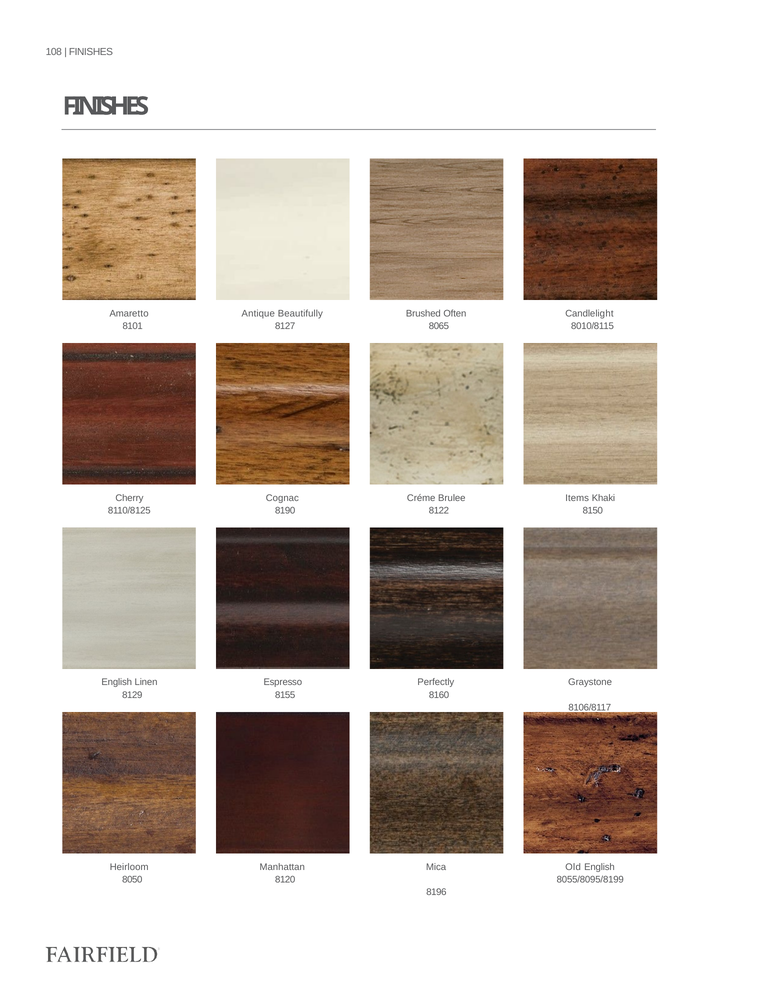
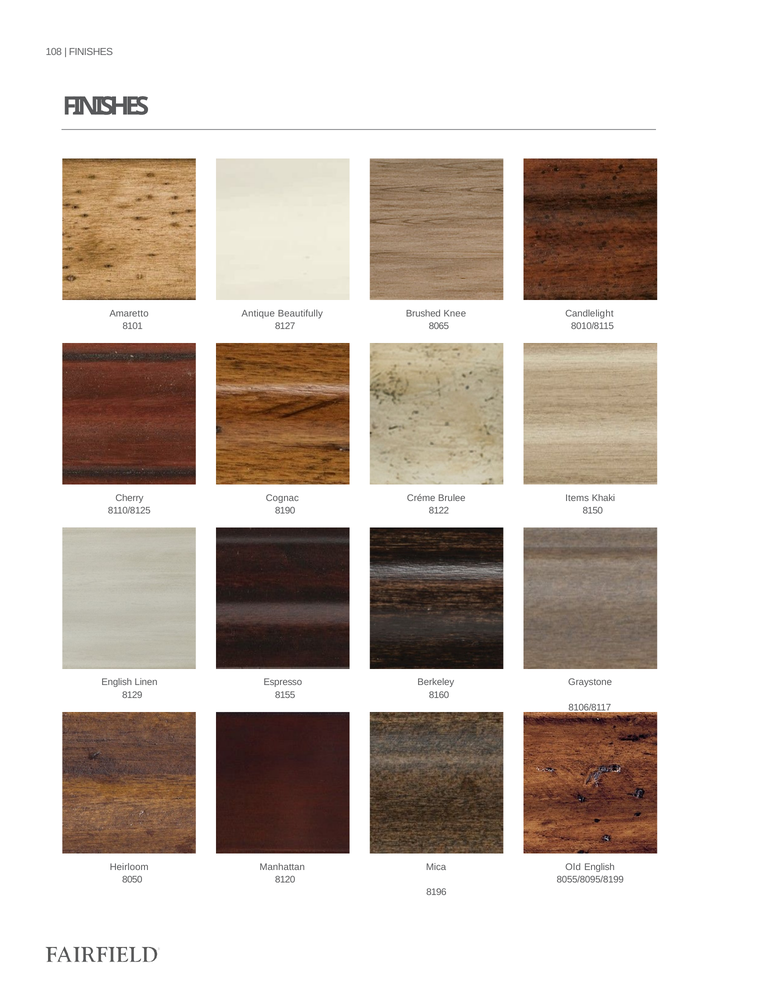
Often: Often -> Knee (455, 314)
Perfectly: Perfectly -> Berkeley (436, 682)
